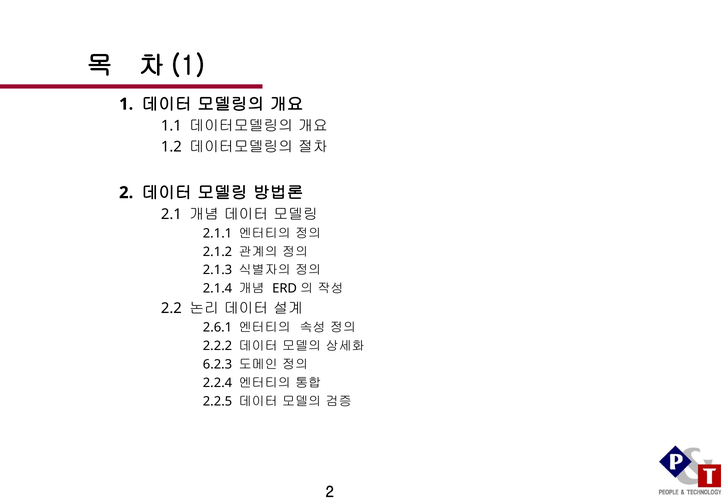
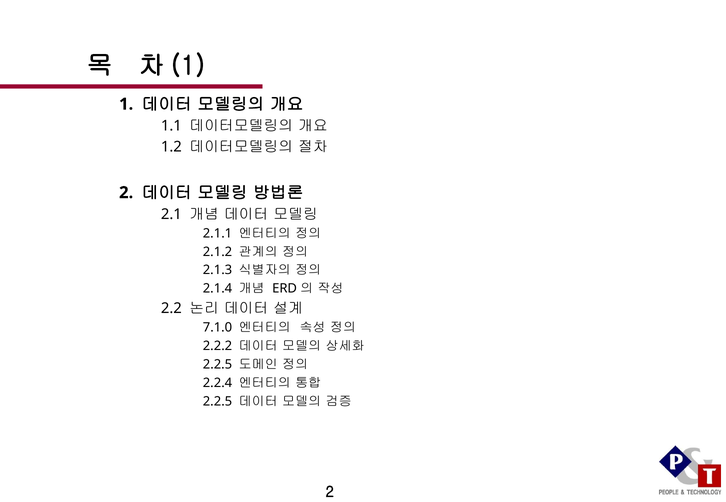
2.6.1: 2.6.1 -> 7.1.0 (218, 328)
6.2.3: 6.2.3 -> 2.2.5 (218, 365)
